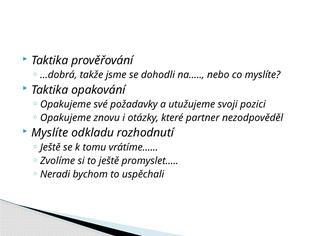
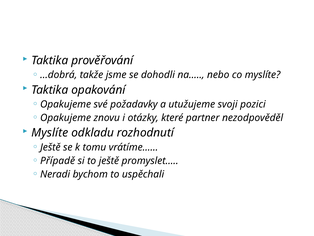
Zvolíme: Zvolíme -> Případě (58, 160)
